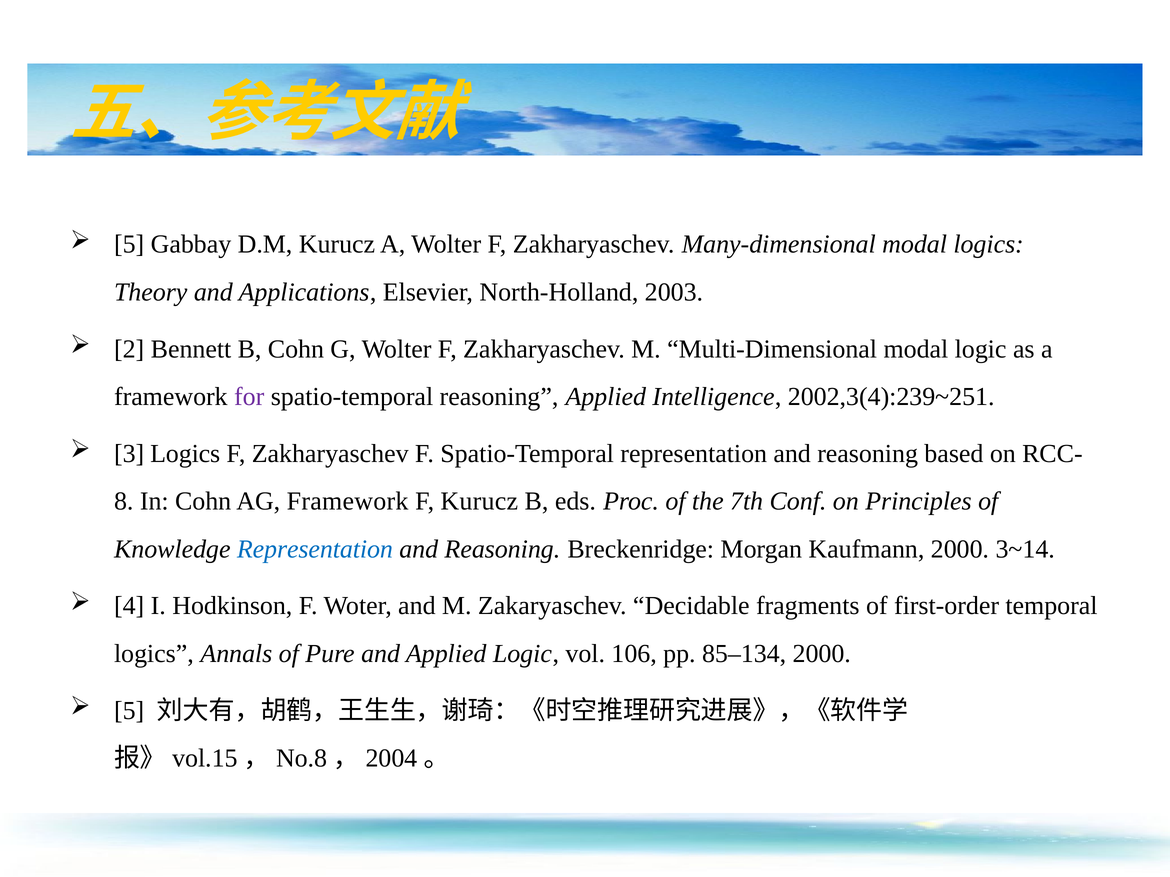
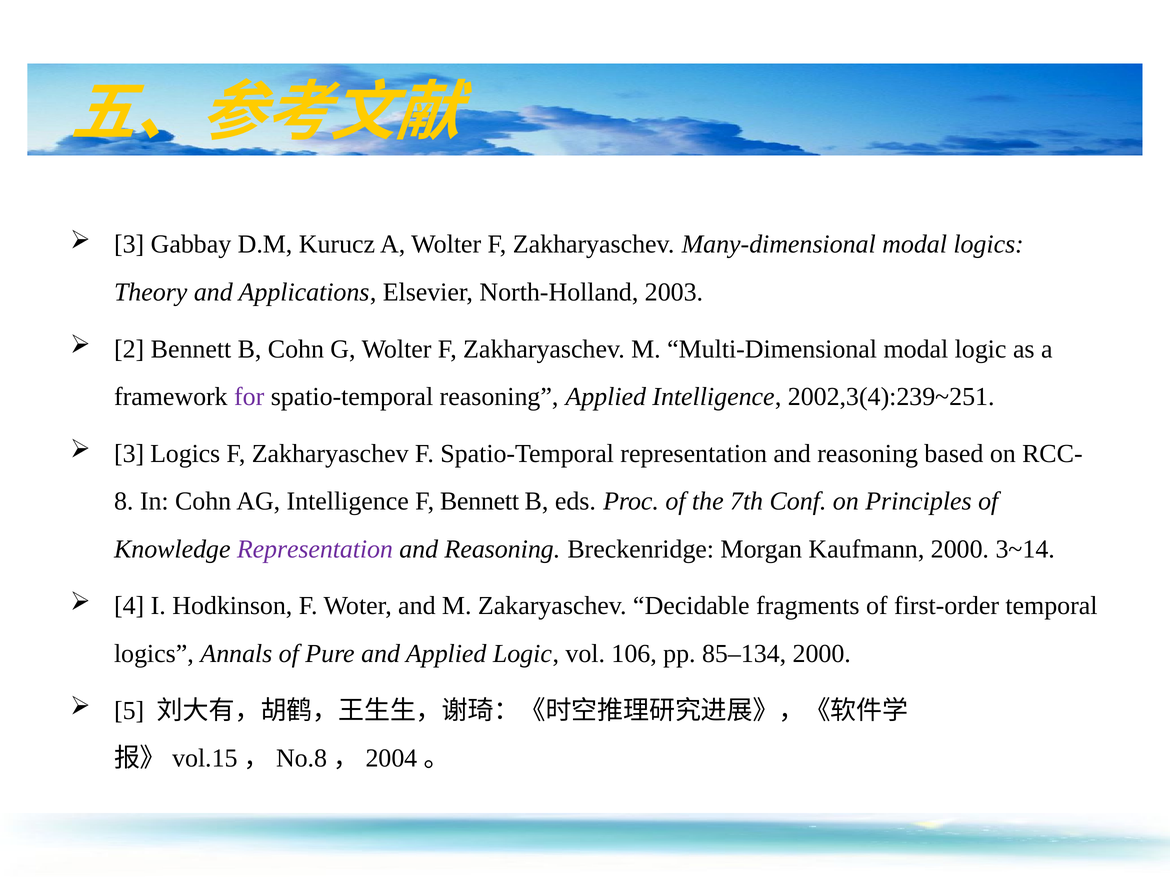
5: 5 -> 3 (129, 244)
AG Framework: Framework -> Intelligence (348, 502)
F Kurucz: Kurucz -> Bennett (480, 502)
Representation colour: blue -> purple (315, 549)
